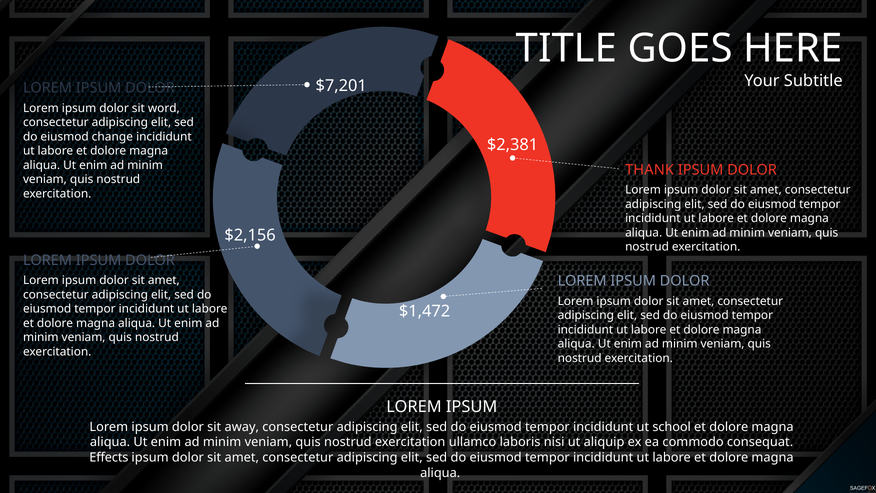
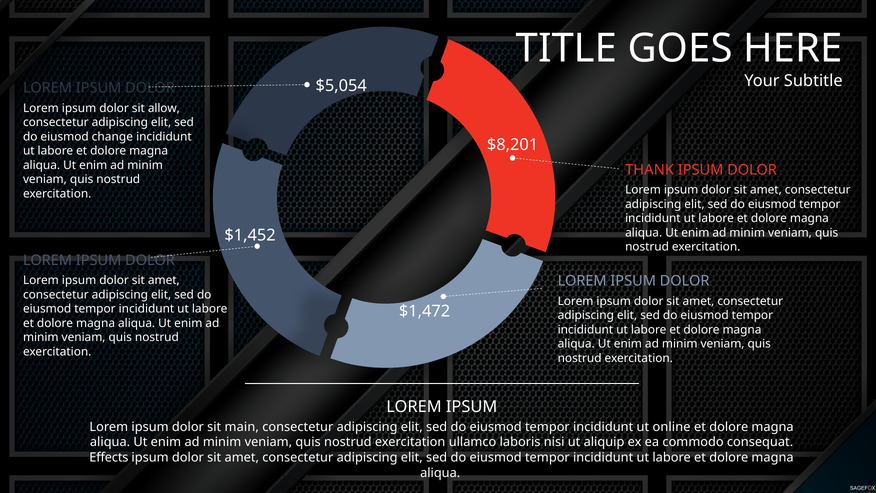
$7,201: $7,201 -> $5,054 (341, 86)
word: word -> allow (164, 108)
$2,381: $2,381 -> $8,201 (513, 145)
$2,156: $2,156 -> $1,452 (250, 235)
away: away -> main (242, 427)
school: school -> online (672, 427)
